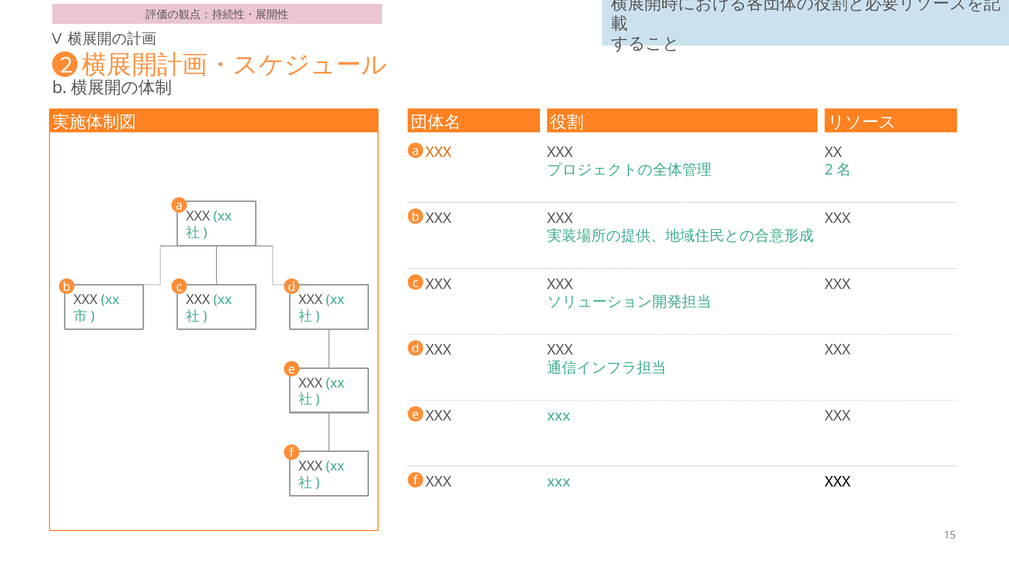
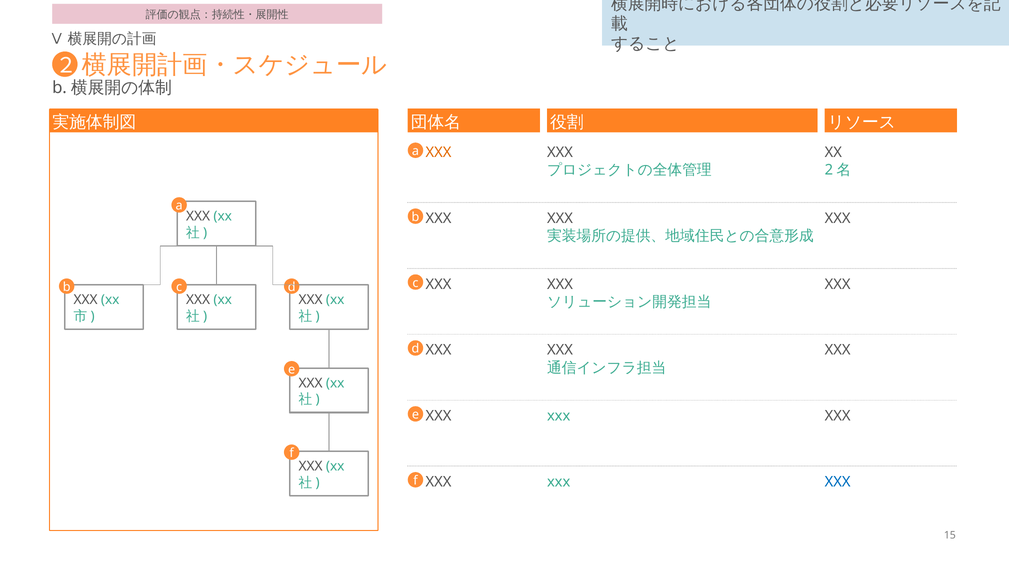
XXX colour: black -> blue (838, 482)
